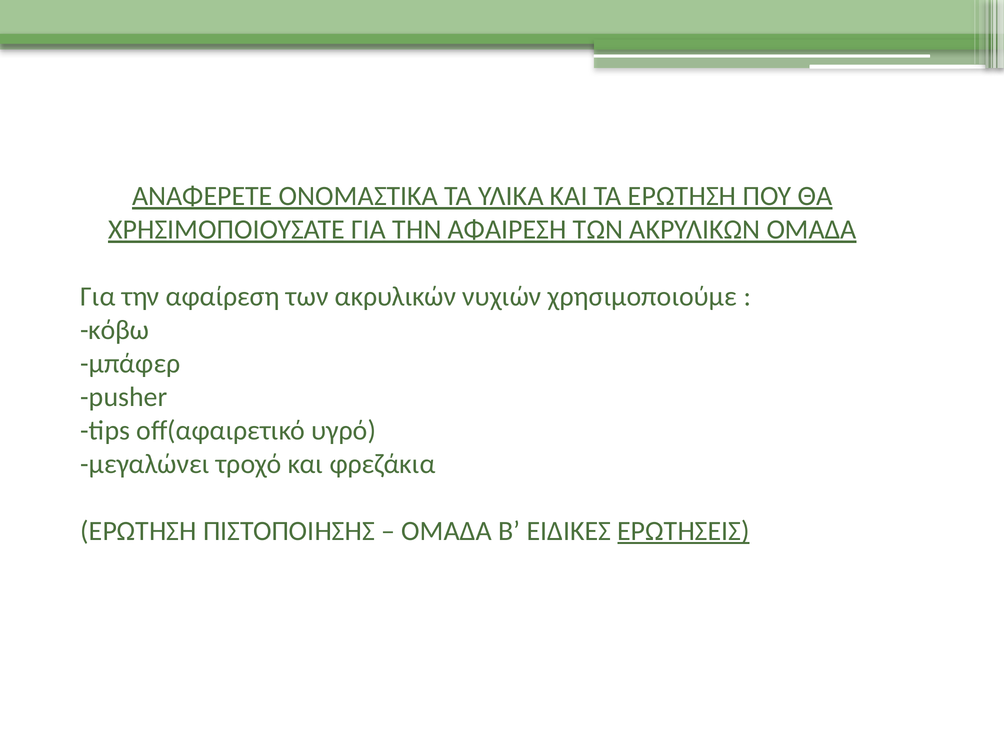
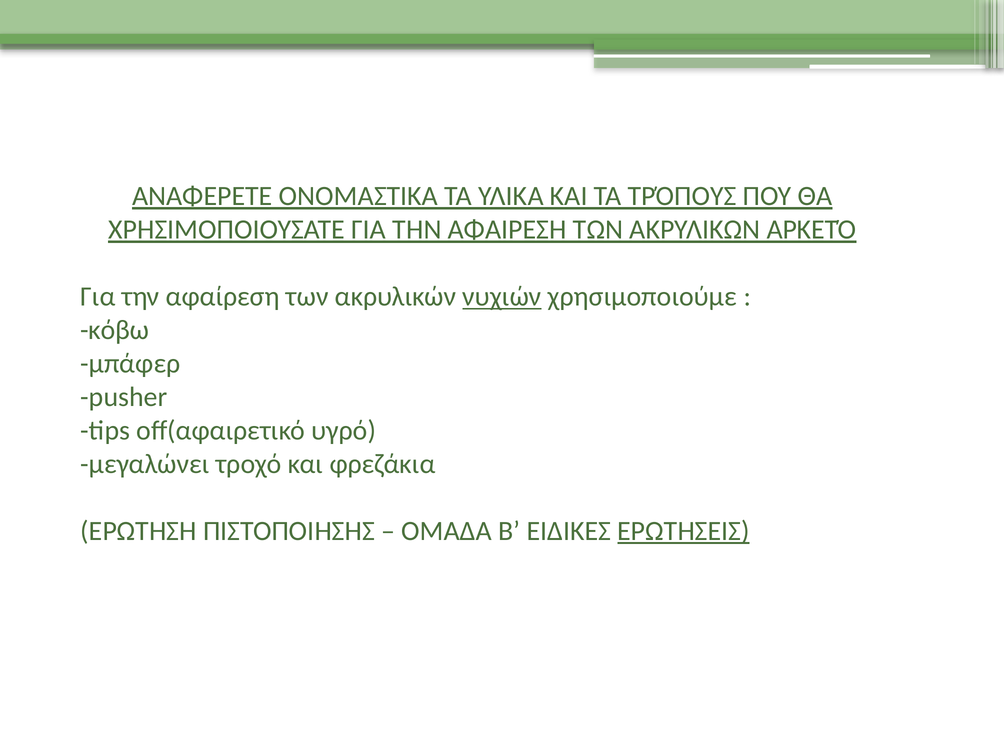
ΤΑ ΕΡΩΤΗΣΗ: ΕΡΩΤΗΣΗ -> ΤΡΌΠΟΥΣ (682, 196)
ΑΚΡΥΛΙΚΩΝ ΟΜΑΔΑ: ΟΜΑΔΑ -> ΑΡΚΕΤΌ (812, 230)
νυχιών underline: none -> present (502, 297)
